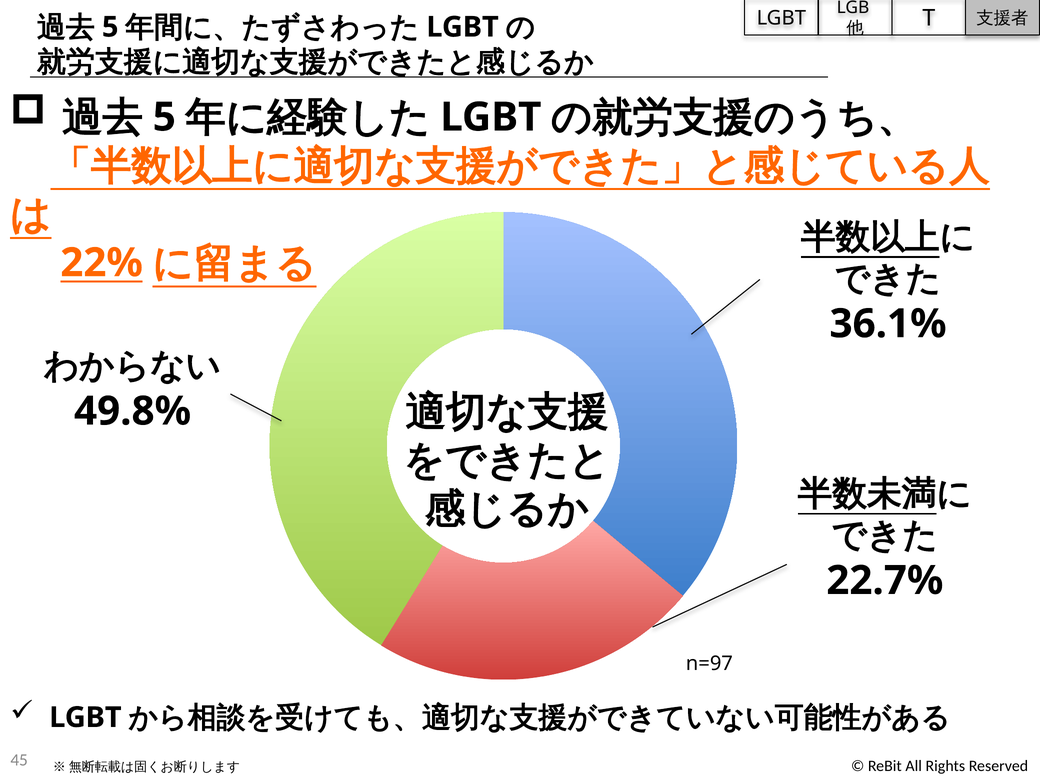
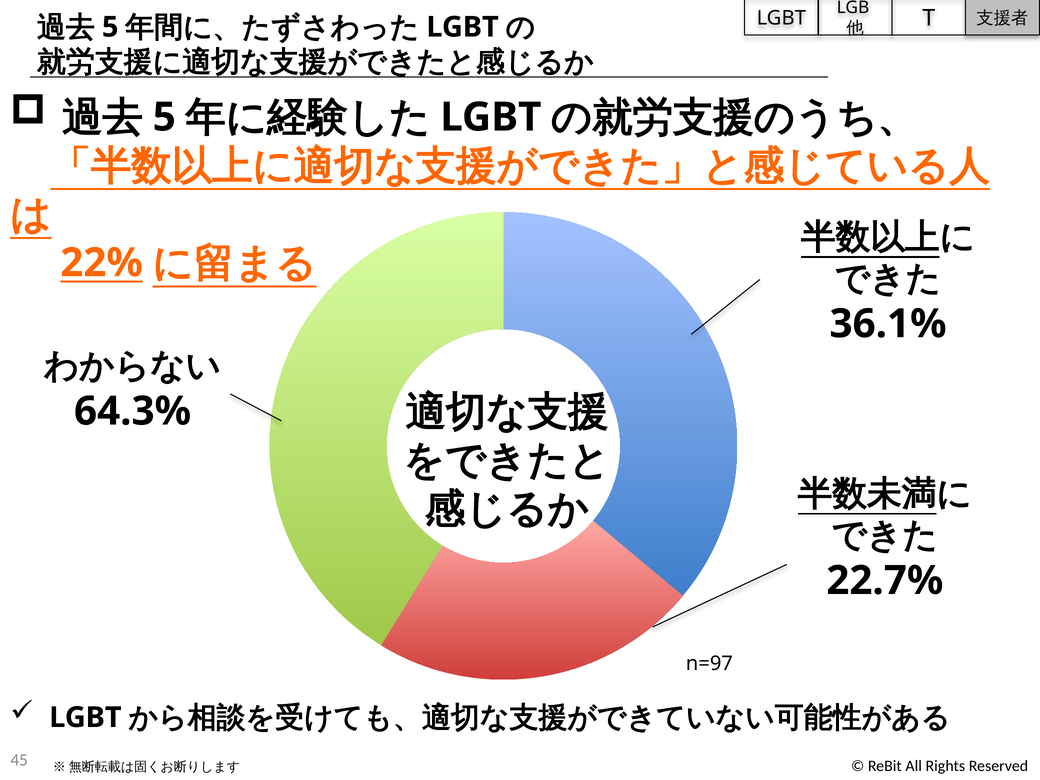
49.8%: 49.8% -> 64.3% (133, 411)
